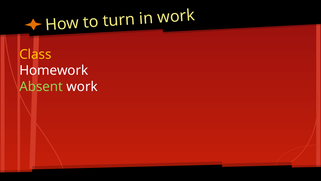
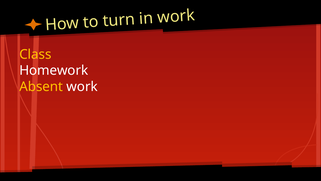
Absent colour: light green -> yellow (41, 86)
